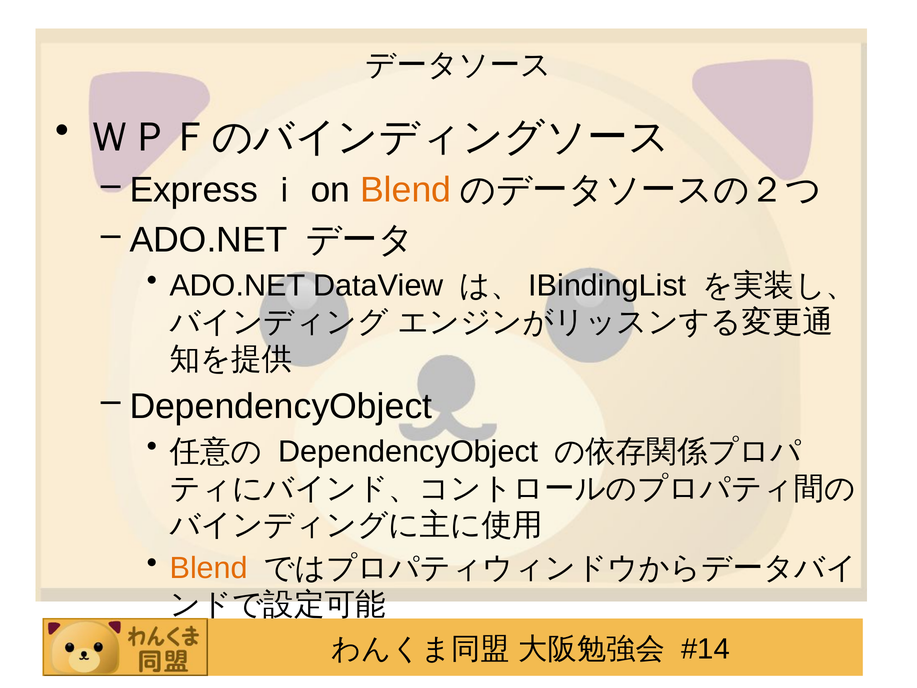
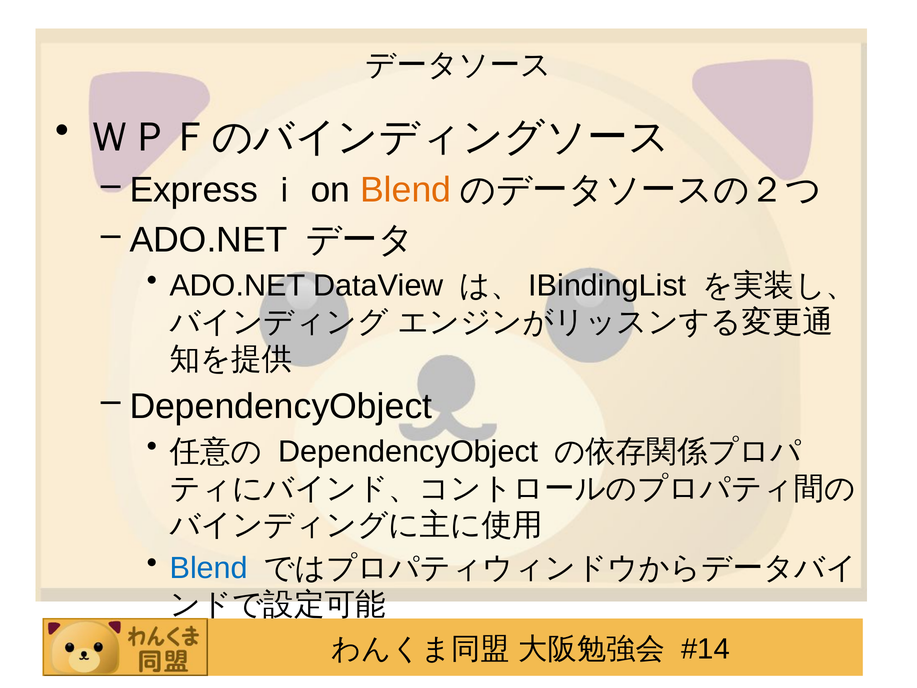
Blend colour: orange -> blue (209, 568)
